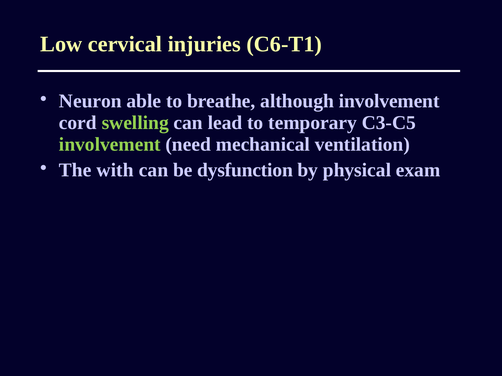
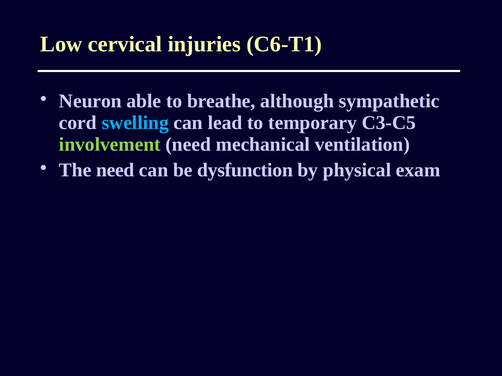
although involvement: involvement -> sympathetic (389, 101)
swelling colour: light green -> light blue (135, 123)
The with: with -> need (115, 170)
